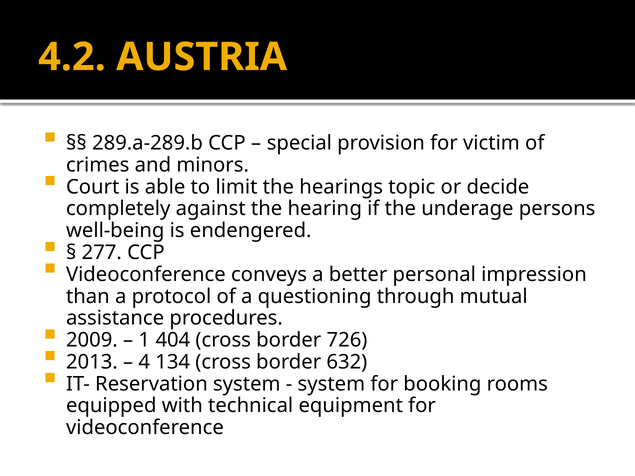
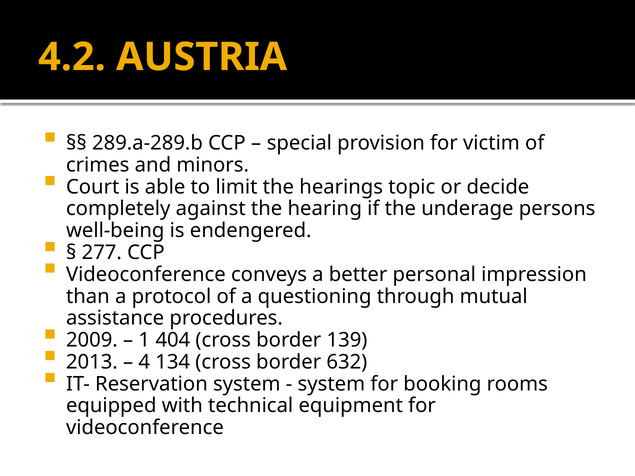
726: 726 -> 139 (347, 340)
